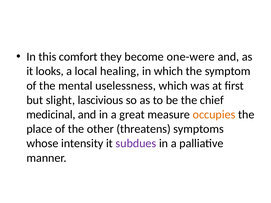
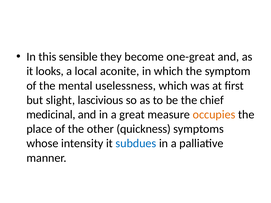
comfort: comfort -> sensible (78, 57)
one-were: one-were -> one-great (191, 57)
healing: healing -> aconite (120, 71)
threatens: threatens -> quickness (144, 129)
subdues colour: purple -> blue (136, 144)
